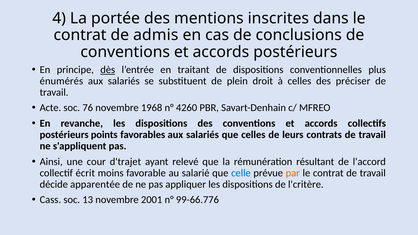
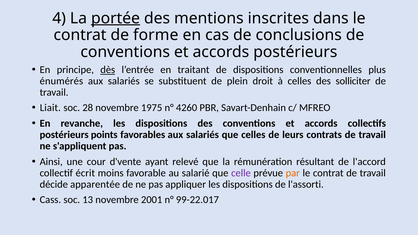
portée underline: none -> present (116, 18)
admis: admis -> forme (156, 35)
préciser: préciser -> solliciter (353, 81)
Acte: Acte -> Liait (50, 108)
76: 76 -> 28 (88, 108)
1968: 1968 -> 1975 (152, 108)
d'trajet: d'trajet -> d'vente (125, 162)
celle colour: blue -> purple (241, 173)
l'critère: l'critère -> l'assorti (306, 184)
99-66.776: 99-66.776 -> 99-22.017 (197, 200)
